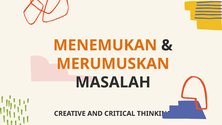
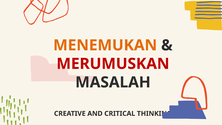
MERUMUSKAN colour: orange -> red (113, 64)
